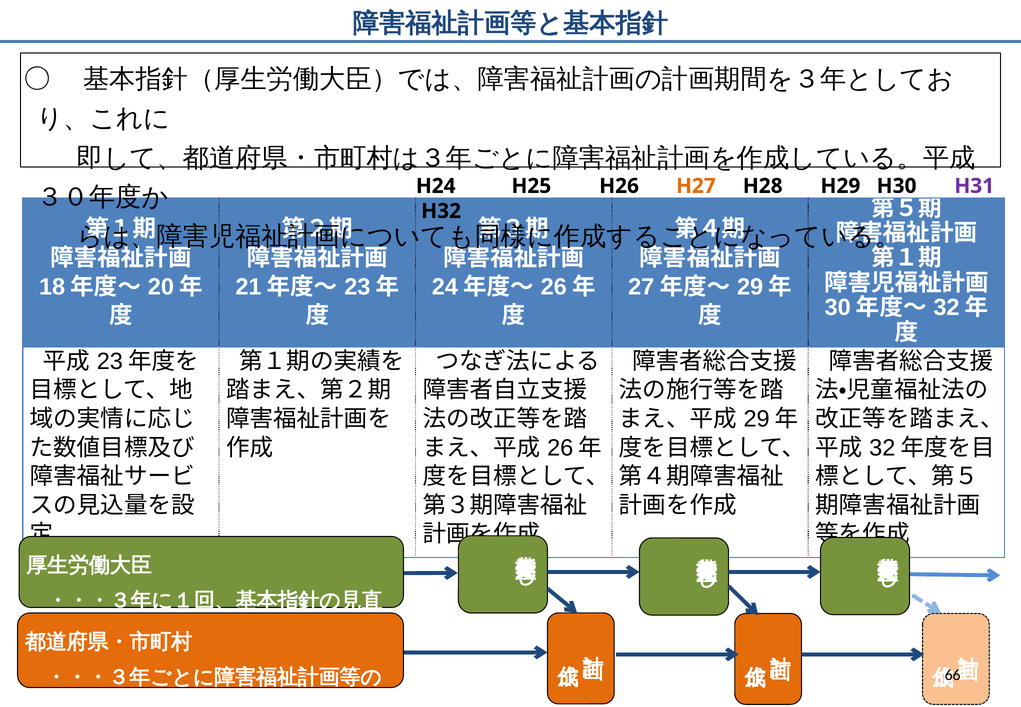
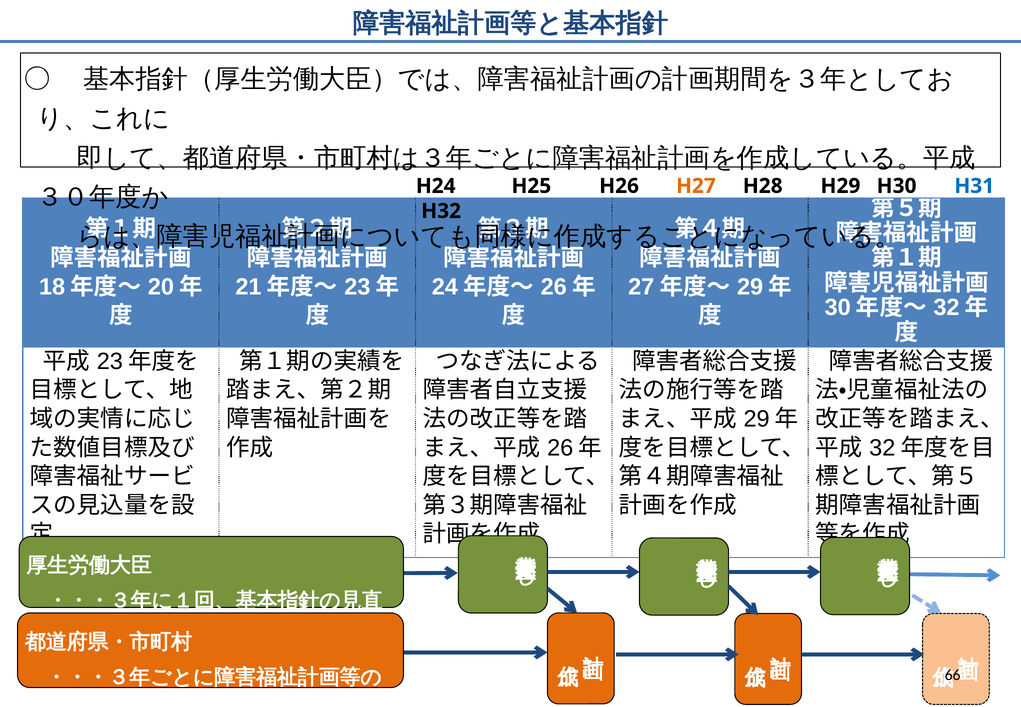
H31 colour: purple -> blue (974, 186)
